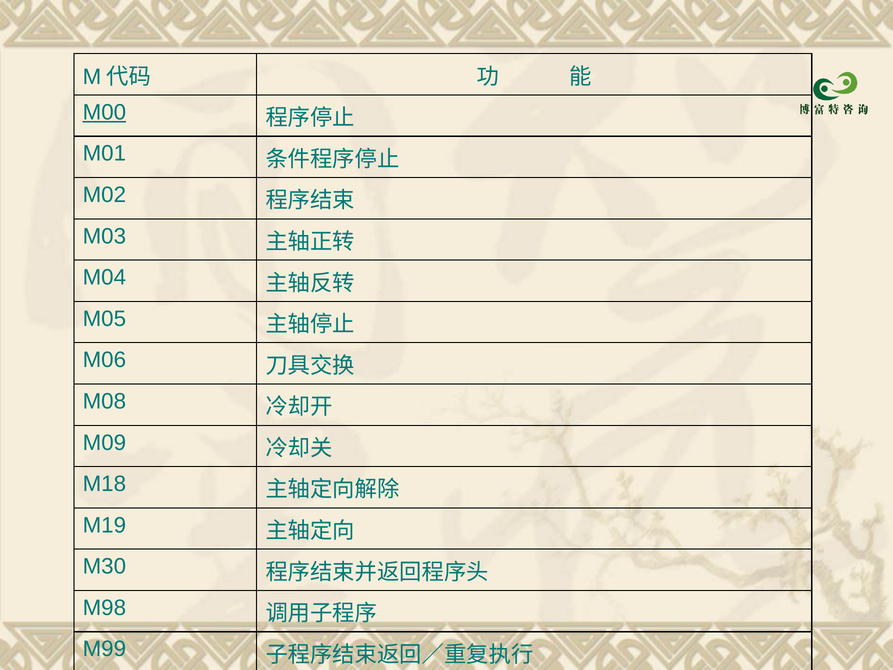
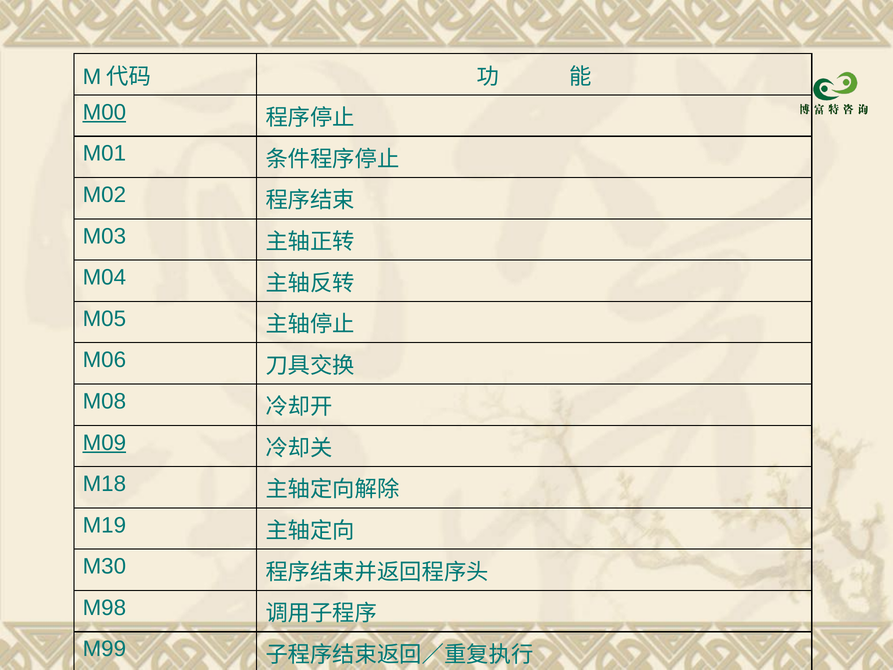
M09 underline: none -> present (104, 442)
